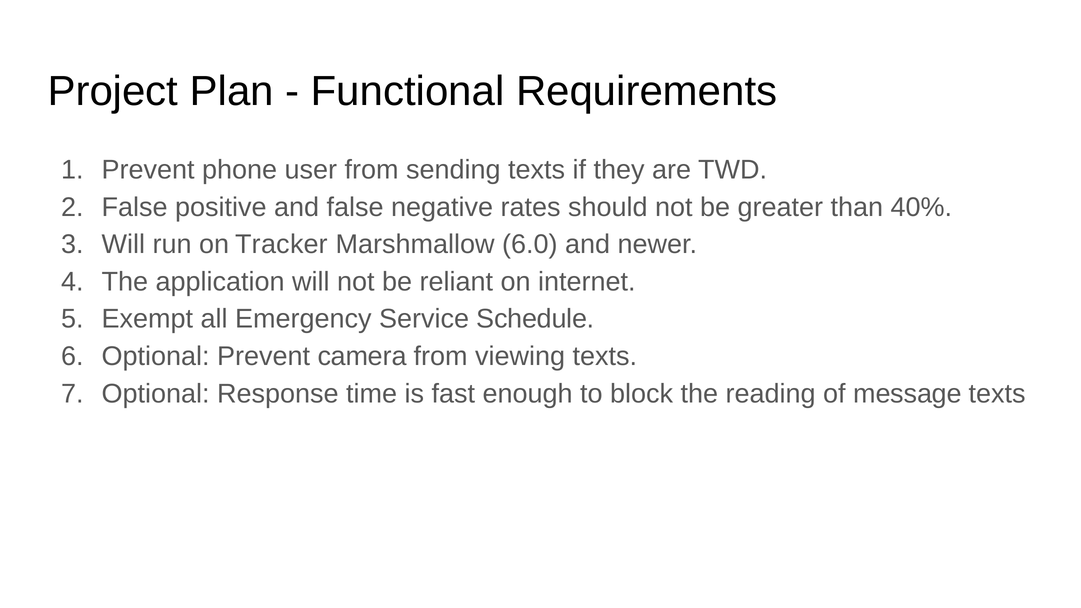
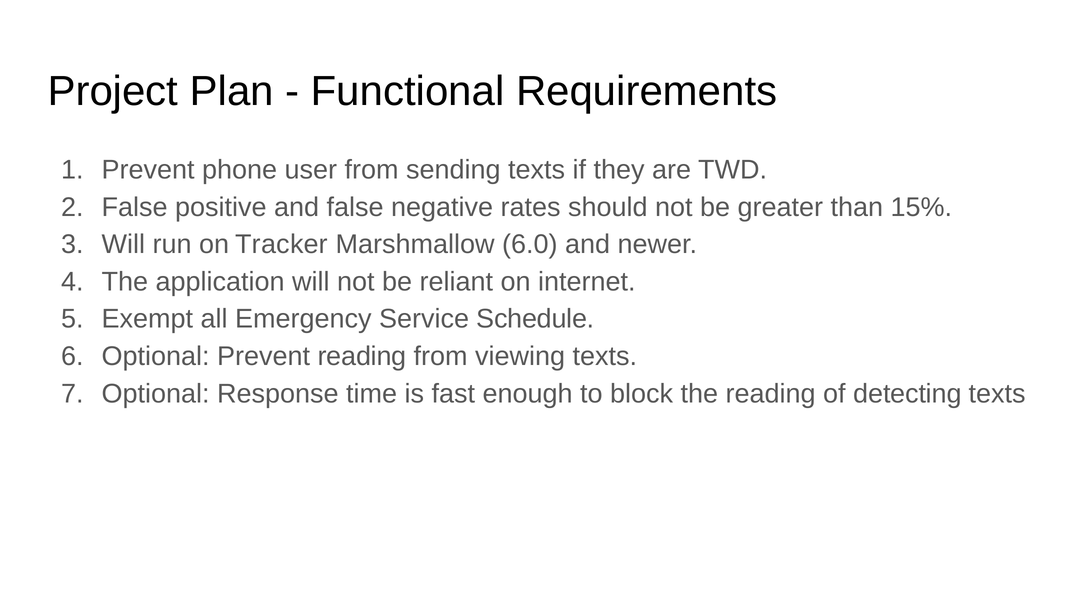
40%: 40% -> 15% (922, 207)
Prevent camera: camera -> reading (362, 356)
message: message -> detecting (908, 394)
